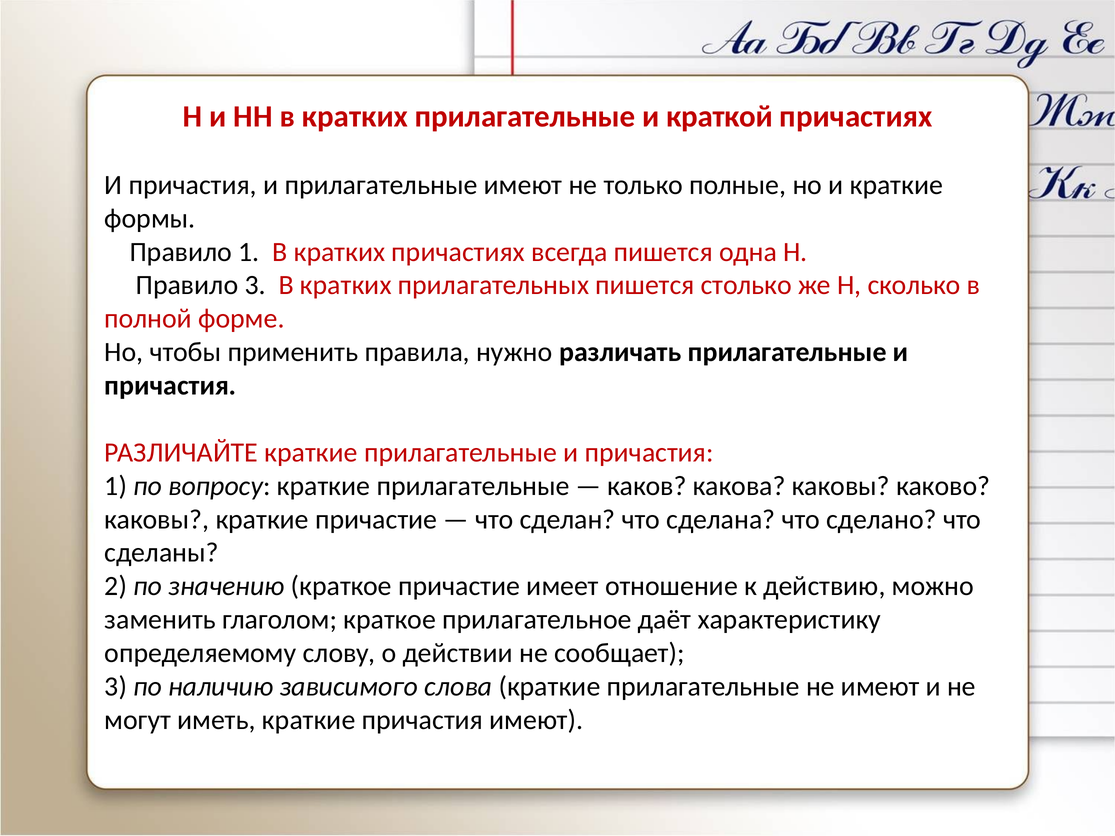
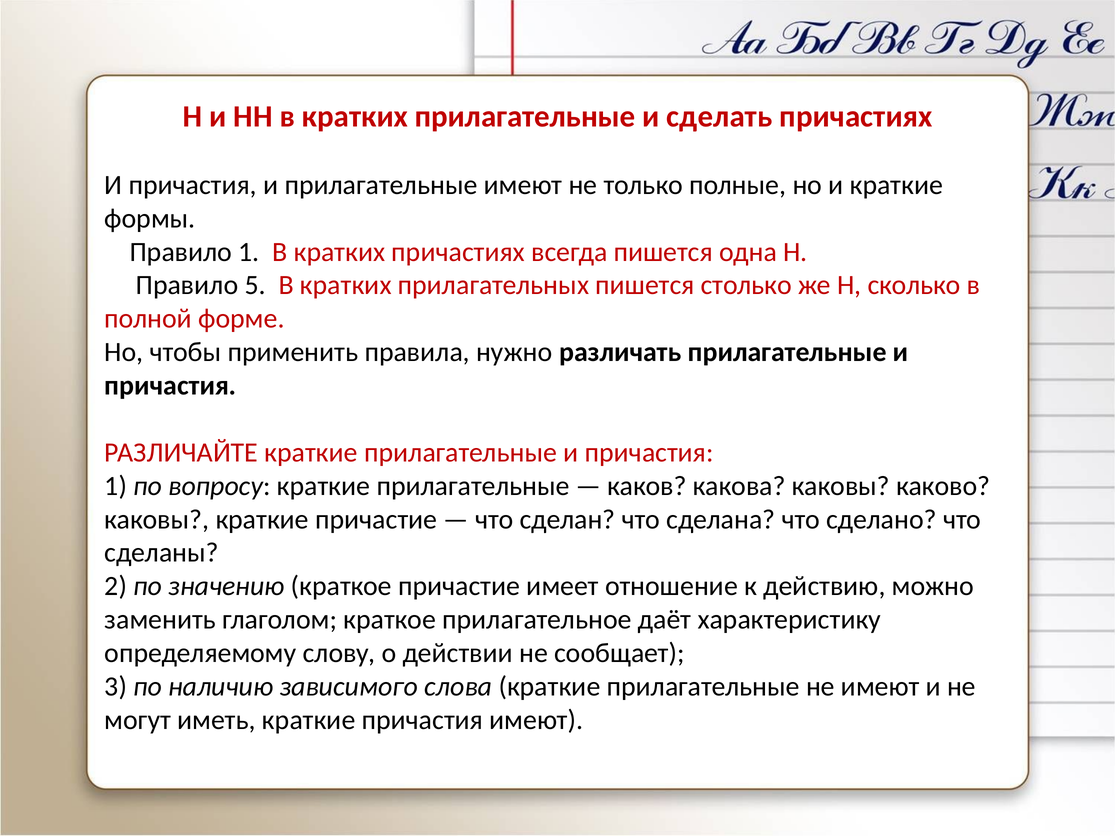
краткой: краткой -> сделать (719, 116)
Правило 3: 3 -> 5 (255, 285)
